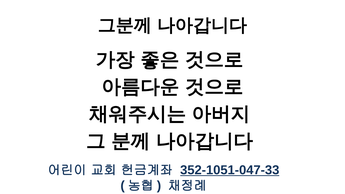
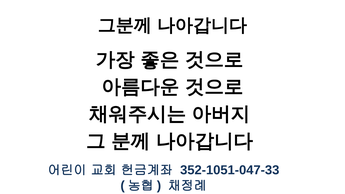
352-1051-047-33 underline: present -> none (230, 170)
